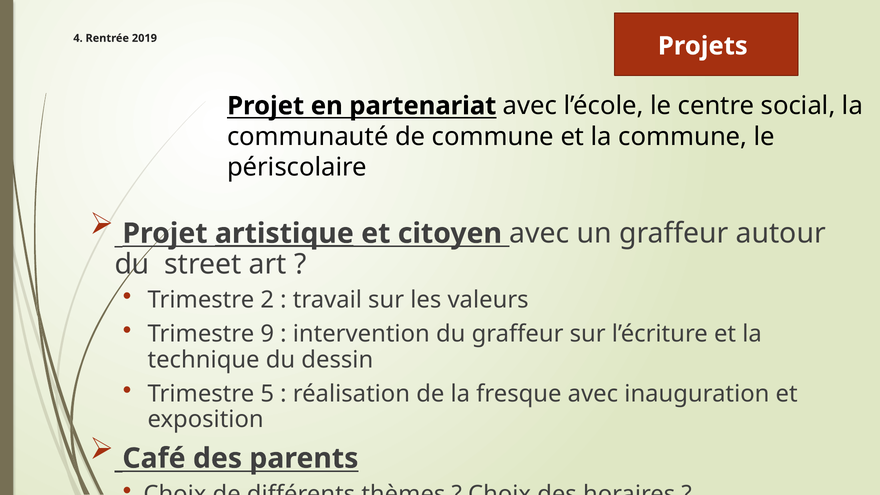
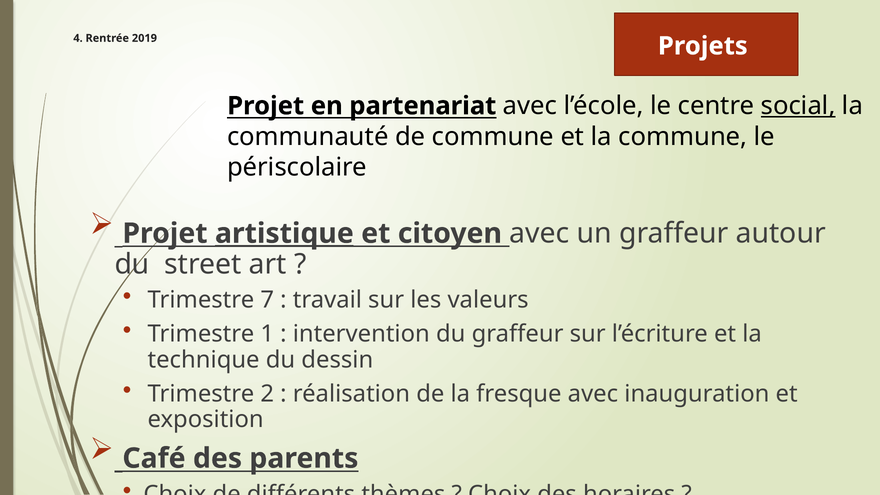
social underline: none -> present (798, 106)
2: 2 -> 7 (267, 300)
9: 9 -> 1 (267, 334)
5: 5 -> 2 (267, 394)
